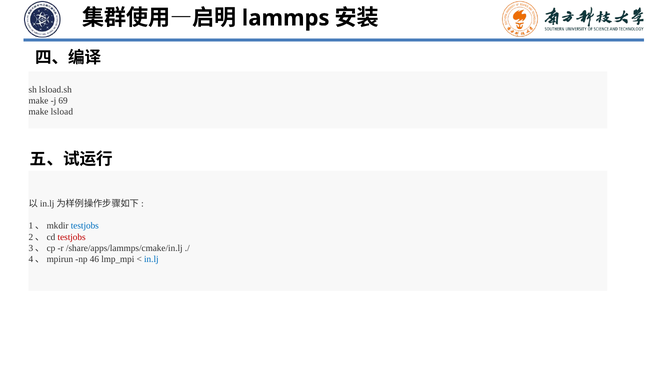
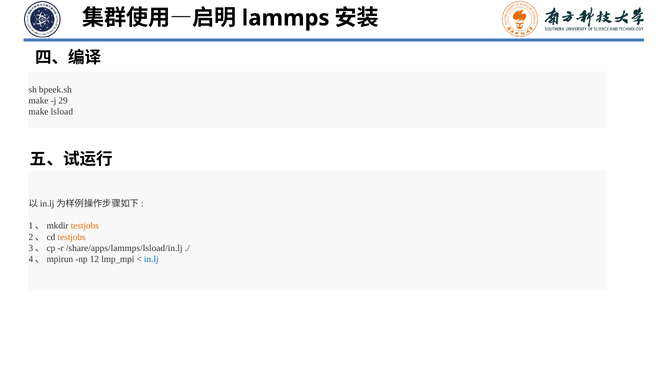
lsload.sh: lsload.sh -> bpeek.sh (55, 89)
69: 69 -> 29 (63, 100)
testjobs colour: blue -> orange (85, 226)
testjobs colour: red -> orange (72, 237)
/share/apps/lammps/cmake/in.lj: /share/apps/lammps/cmake/in.lj -> /share/apps/lammps/lsload/in.lj (124, 248)
46: 46 -> 12 (94, 259)
